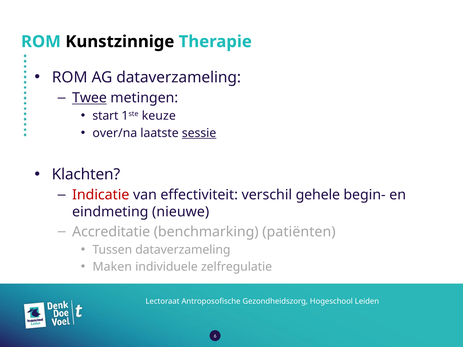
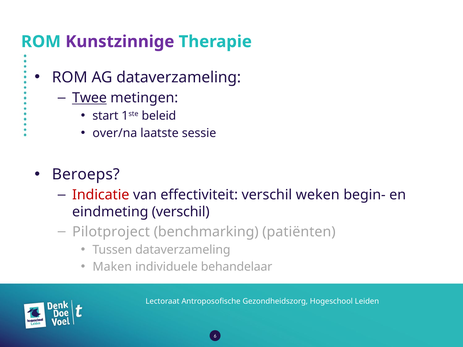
Kunstzinnige colour: black -> purple (120, 42)
keuze: keuze -> beleid (159, 116)
sessie underline: present -> none (199, 133)
Klachten: Klachten -> Beroeps (86, 175)
gehele: gehele -> weken (318, 195)
eindmeting nieuwe: nieuwe -> verschil (181, 212)
Accreditatie: Accreditatie -> Pilotproject (111, 232)
zelfregulatie: zelfregulatie -> behandelaar (237, 267)
